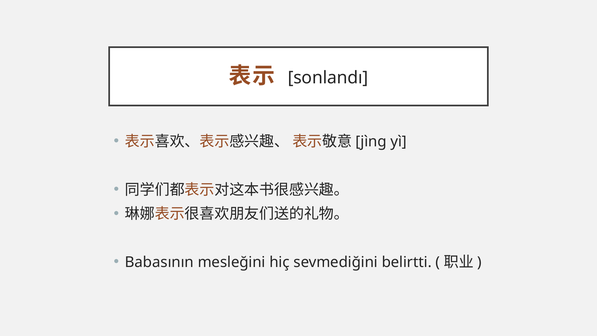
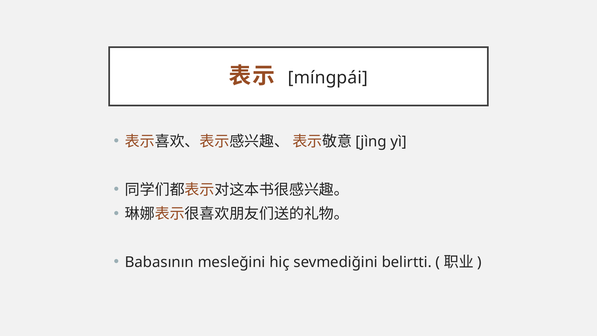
sonlandı: sonlandı -> míngpái (328, 78)
